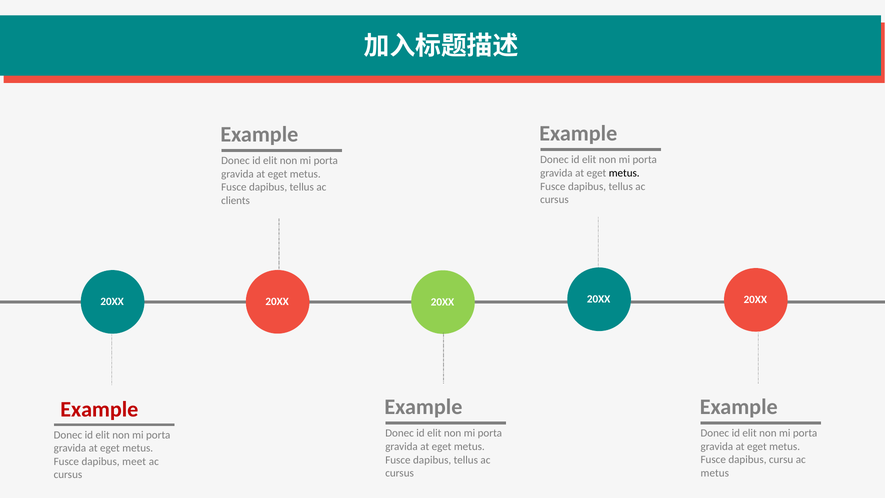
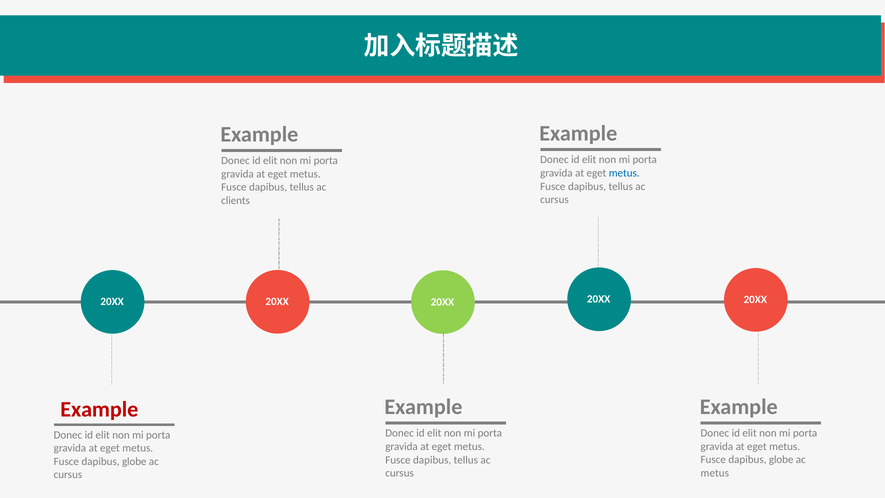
metus colour: black -> blue (624, 173)
cursu: cursu -> globe (781, 460)
meet: meet -> globe (134, 461)
